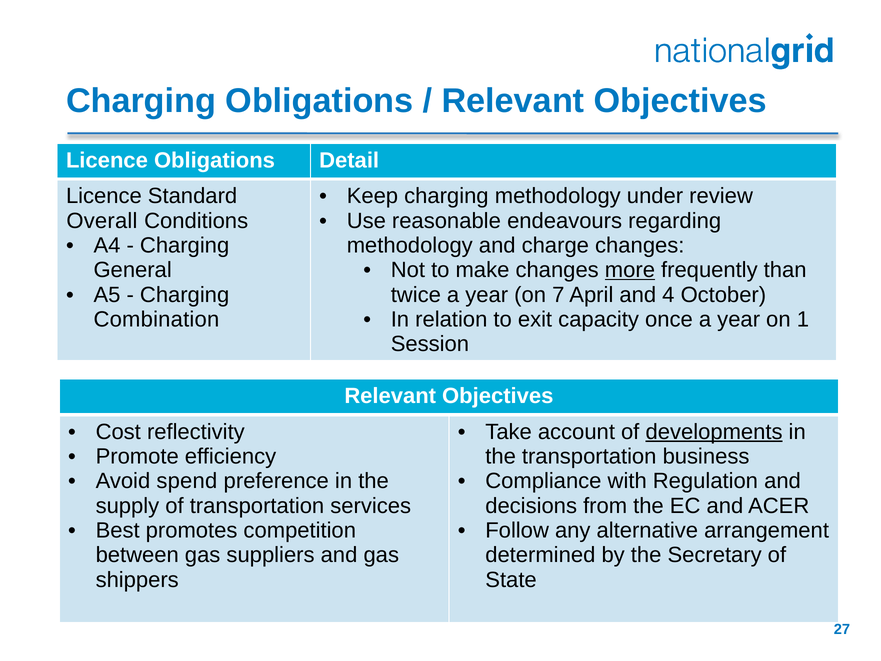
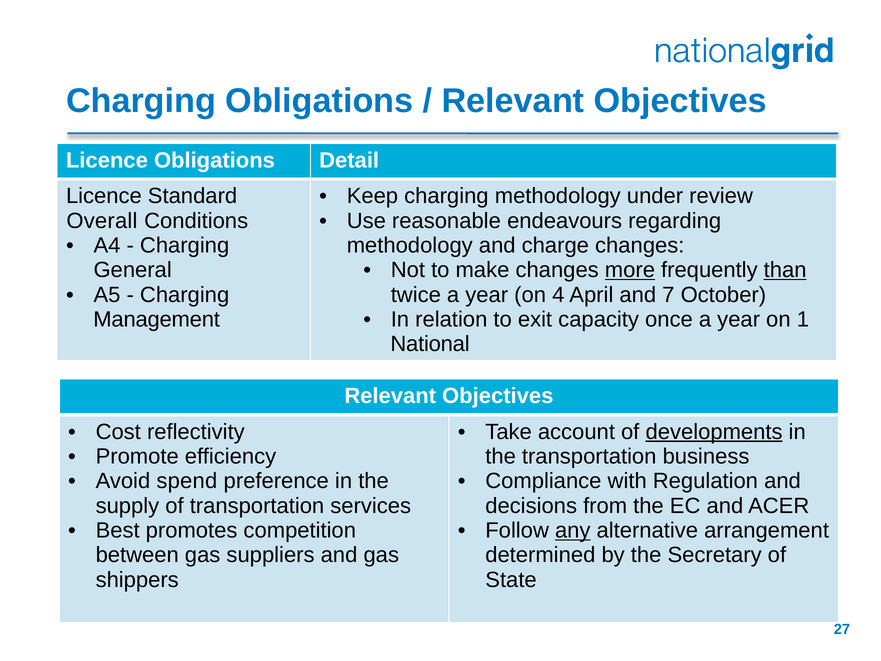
than underline: none -> present (785, 270)
7: 7 -> 4 (558, 295)
4: 4 -> 7 (668, 295)
Combination: Combination -> Management (157, 319)
Session: Session -> National (430, 344)
any underline: none -> present (573, 530)
